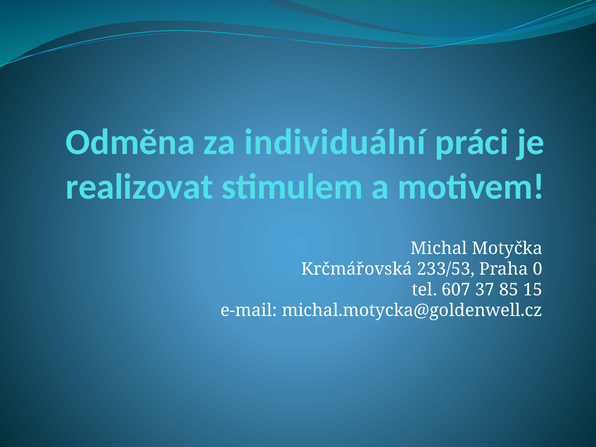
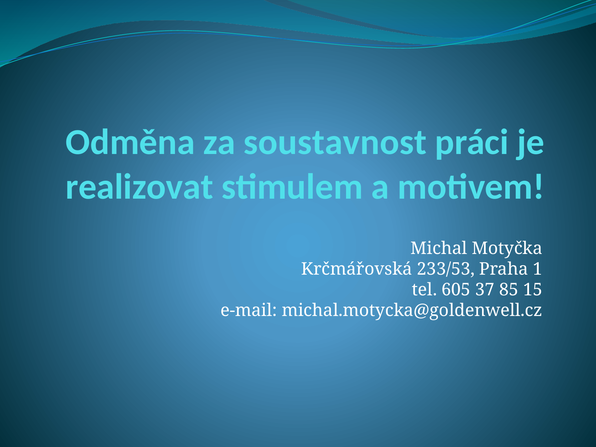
individuální: individuální -> soustavnost (335, 142)
0: 0 -> 1 (538, 269)
607: 607 -> 605 (456, 290)
